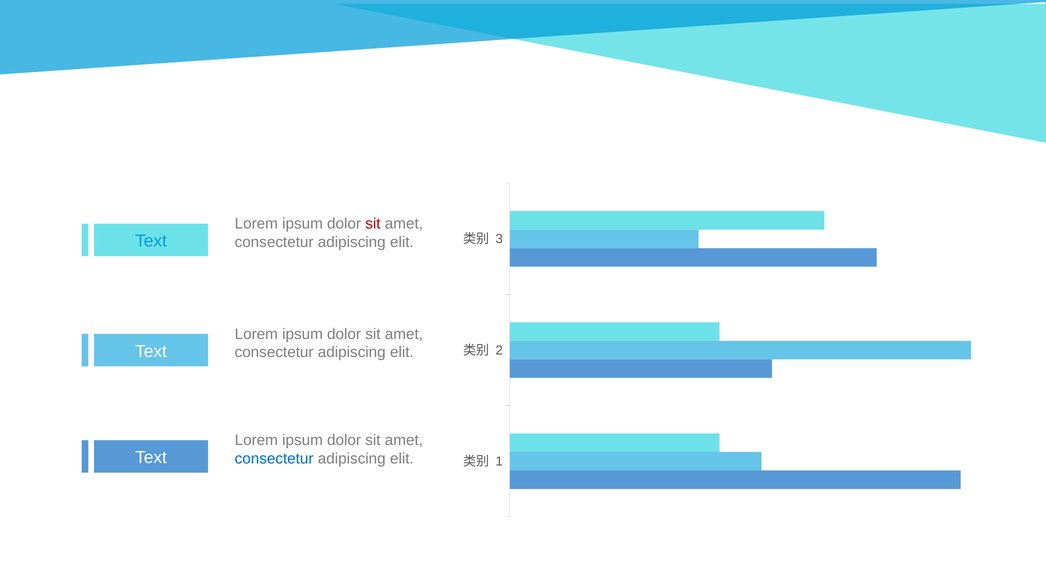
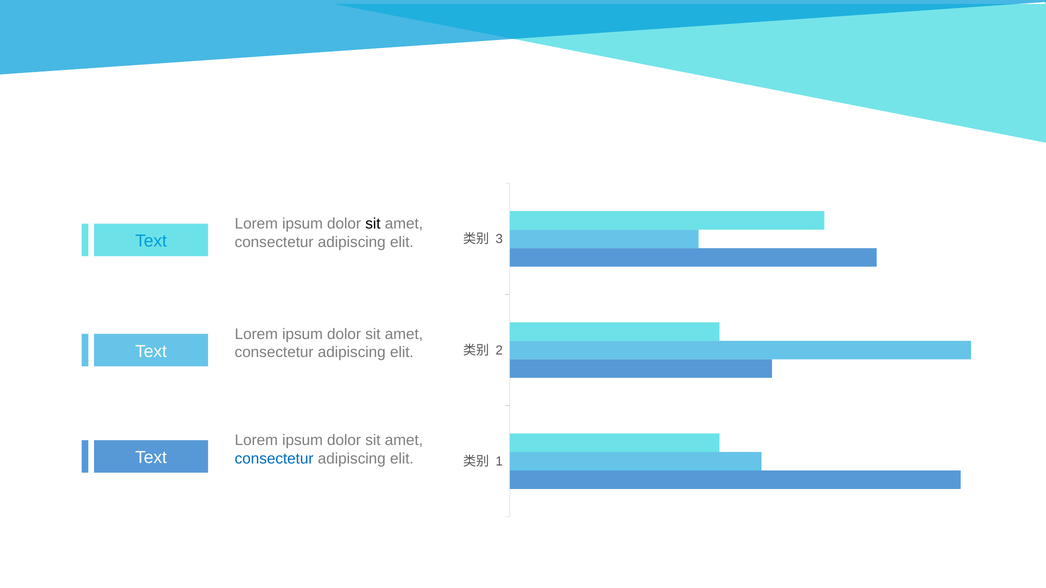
sit colour: red -> black (373, 224)
